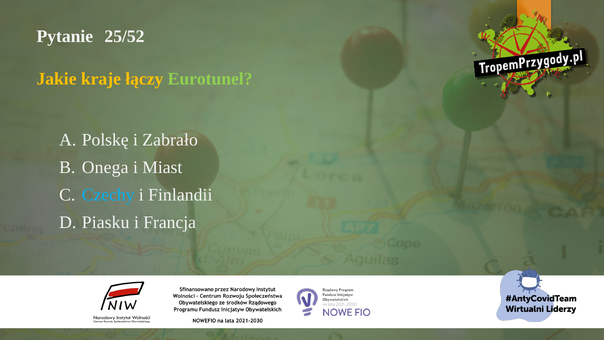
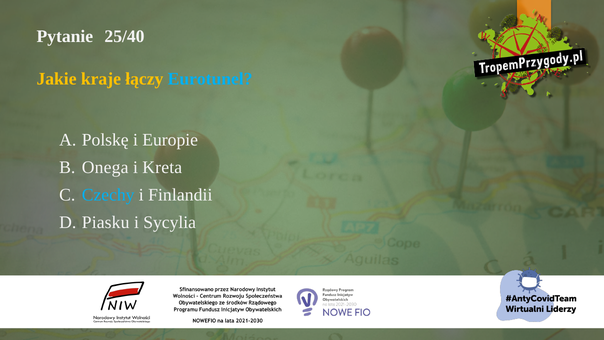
25/52: 25/52 -> 25/40 (125, 37)
Eurotunel colour: light green -> light blue (210, 79)
Zabrało: Zabrało -> Europie (170, 140)
Miast: Miast -> Kreta (162, 167)
Francja: Francja -> Sycylia (170, 222)
